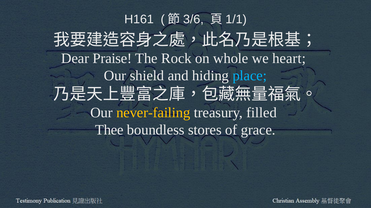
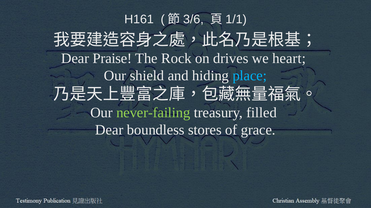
whole: whole -> drives (231, 58)
never-failing colour: yellow -> light green (153, 113)
Thee: Thee -> Dear (109, 130)
